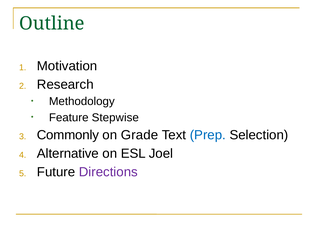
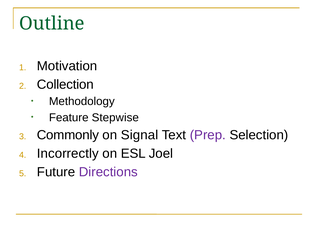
Research: Research -> Collection (65, 85)
Grade: Grade -> Signal (140, 135)
Prep colour: blue -> purple (208, 135)
Alternative: Alternative -> Incorrectly (68, 154)
